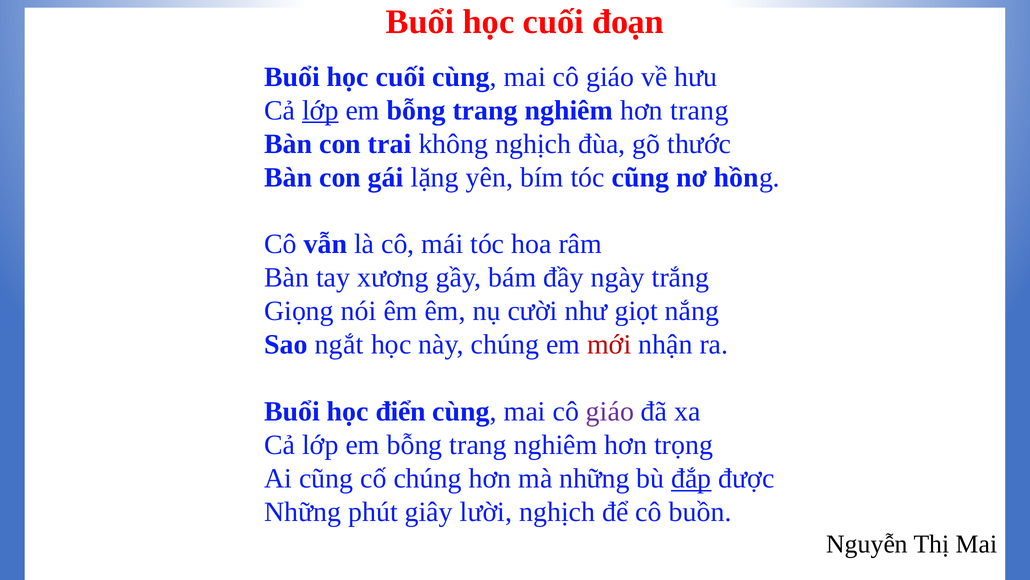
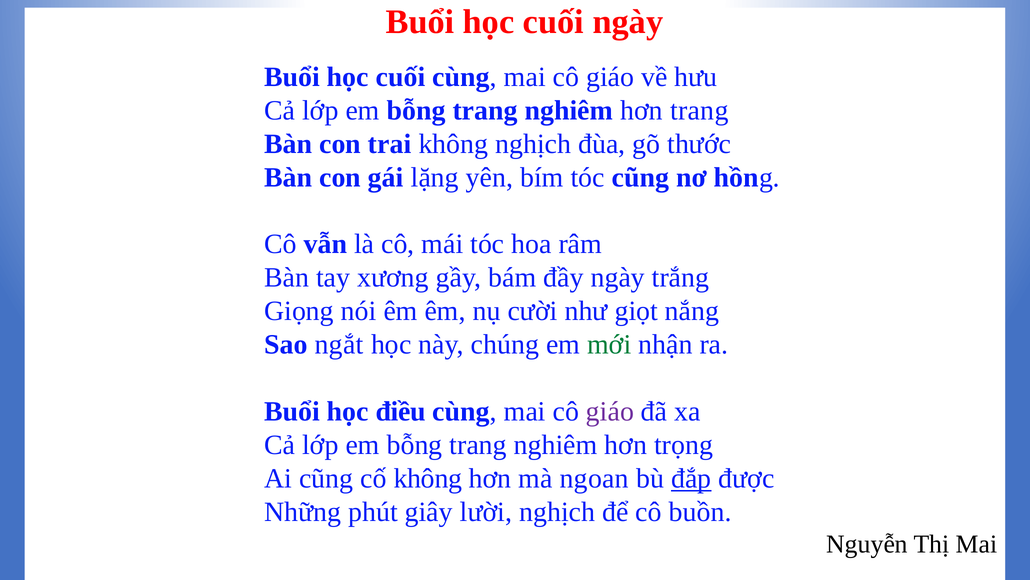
cuối đoạn: đoạn -> ngày (628, 22)
lớp underline: present -> none (320, 110)
mới colour: red -> green (609, 344)
điển: điển -> điều (401, 411)
cố chúng: chúng -> không (428, 478)
mà những: những -> ngoan (594, 478)
